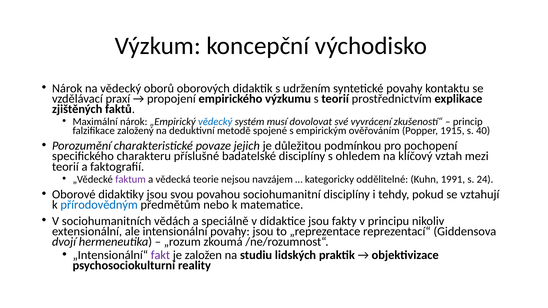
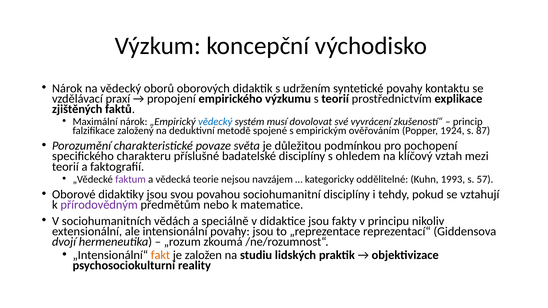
1915: 1915 -> 1924 (452, 131)
40: 40 -> 87 (483, 131)
jejich: jejich -> světa (247, 146)
1991: 1991 -> 1993 (453, 179)
24: 24 -> 57 (485, 179)
přírodovědným colour: blue -> purple (99, 205)
fakt colour: purple -> orange (160, 255)
